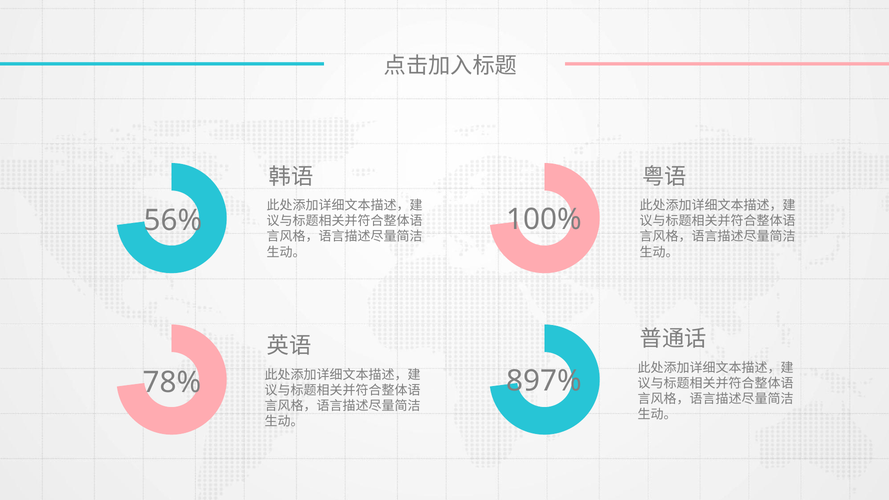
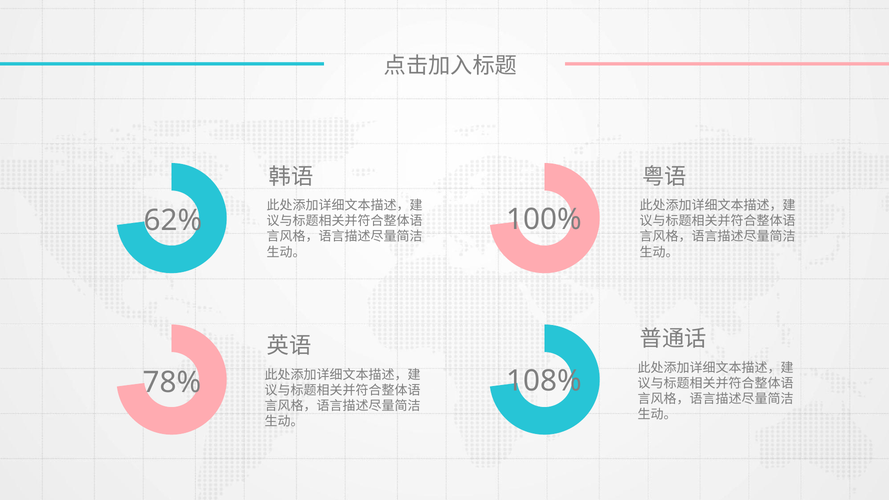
56%: 56% -> 62% (173, 221)
897%: 897% -> 108% (544, 381)
